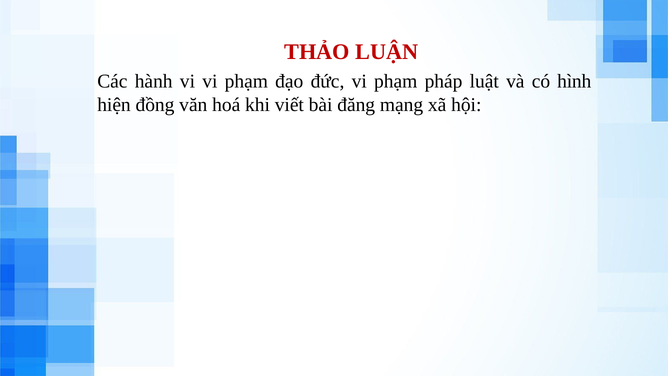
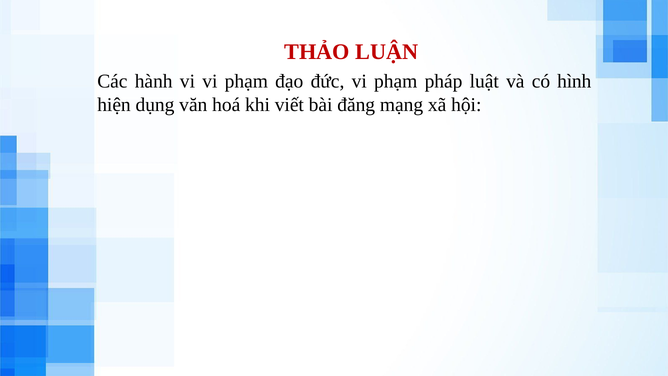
đồng: đồng -> dụng (155, 104)
